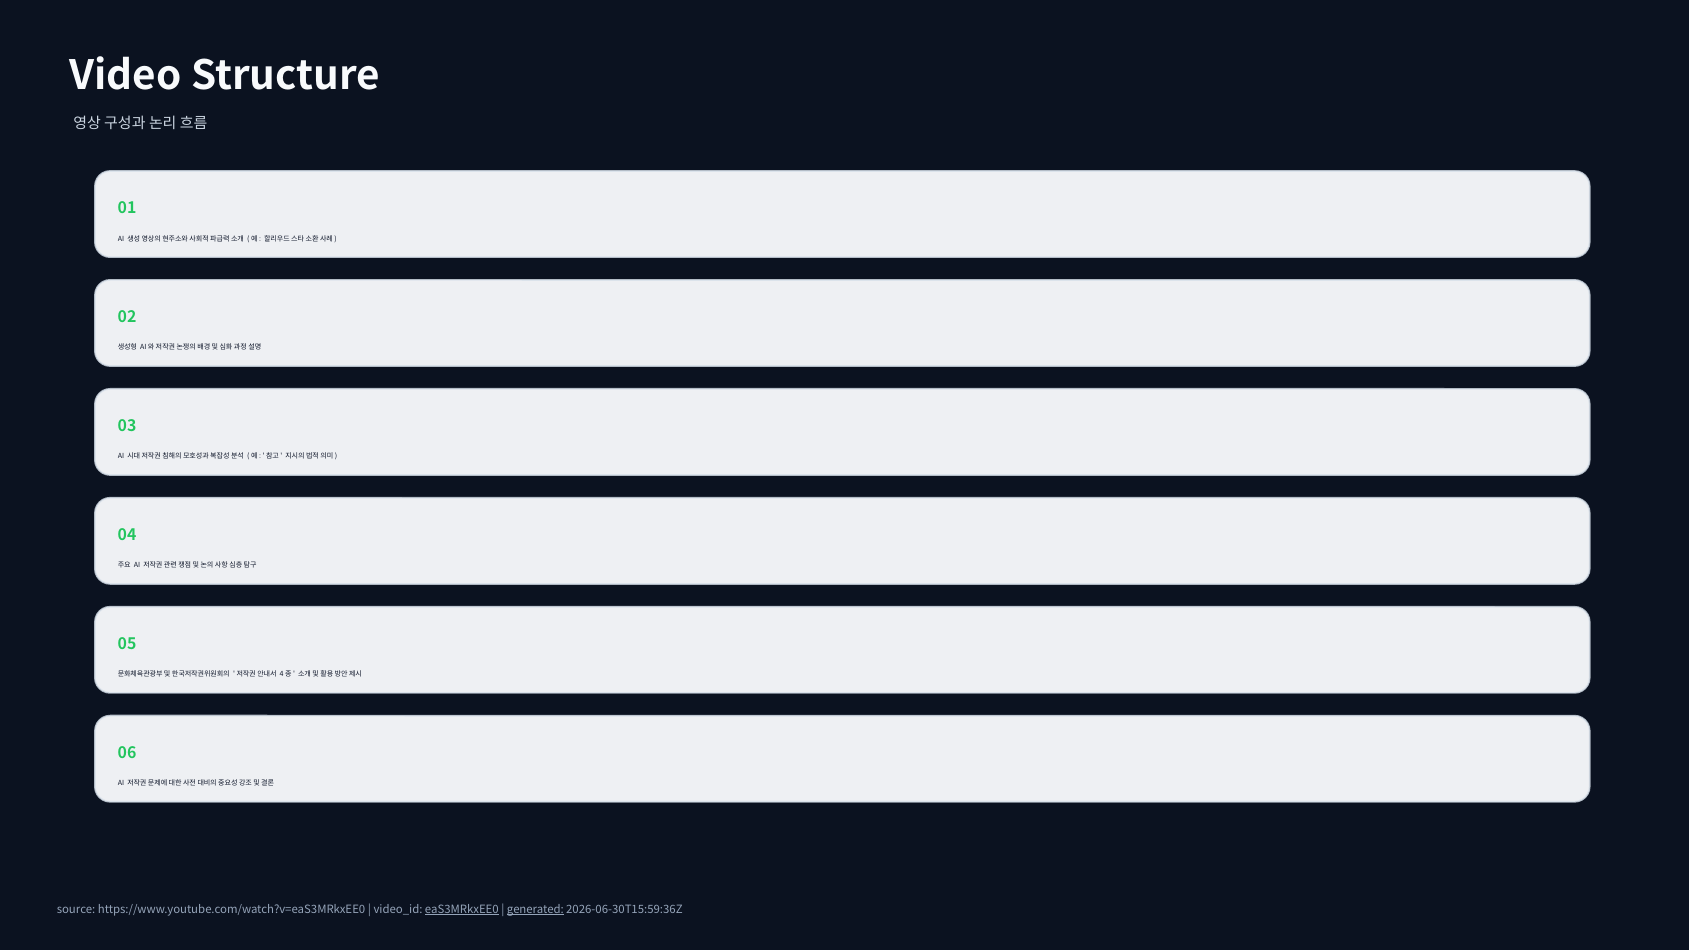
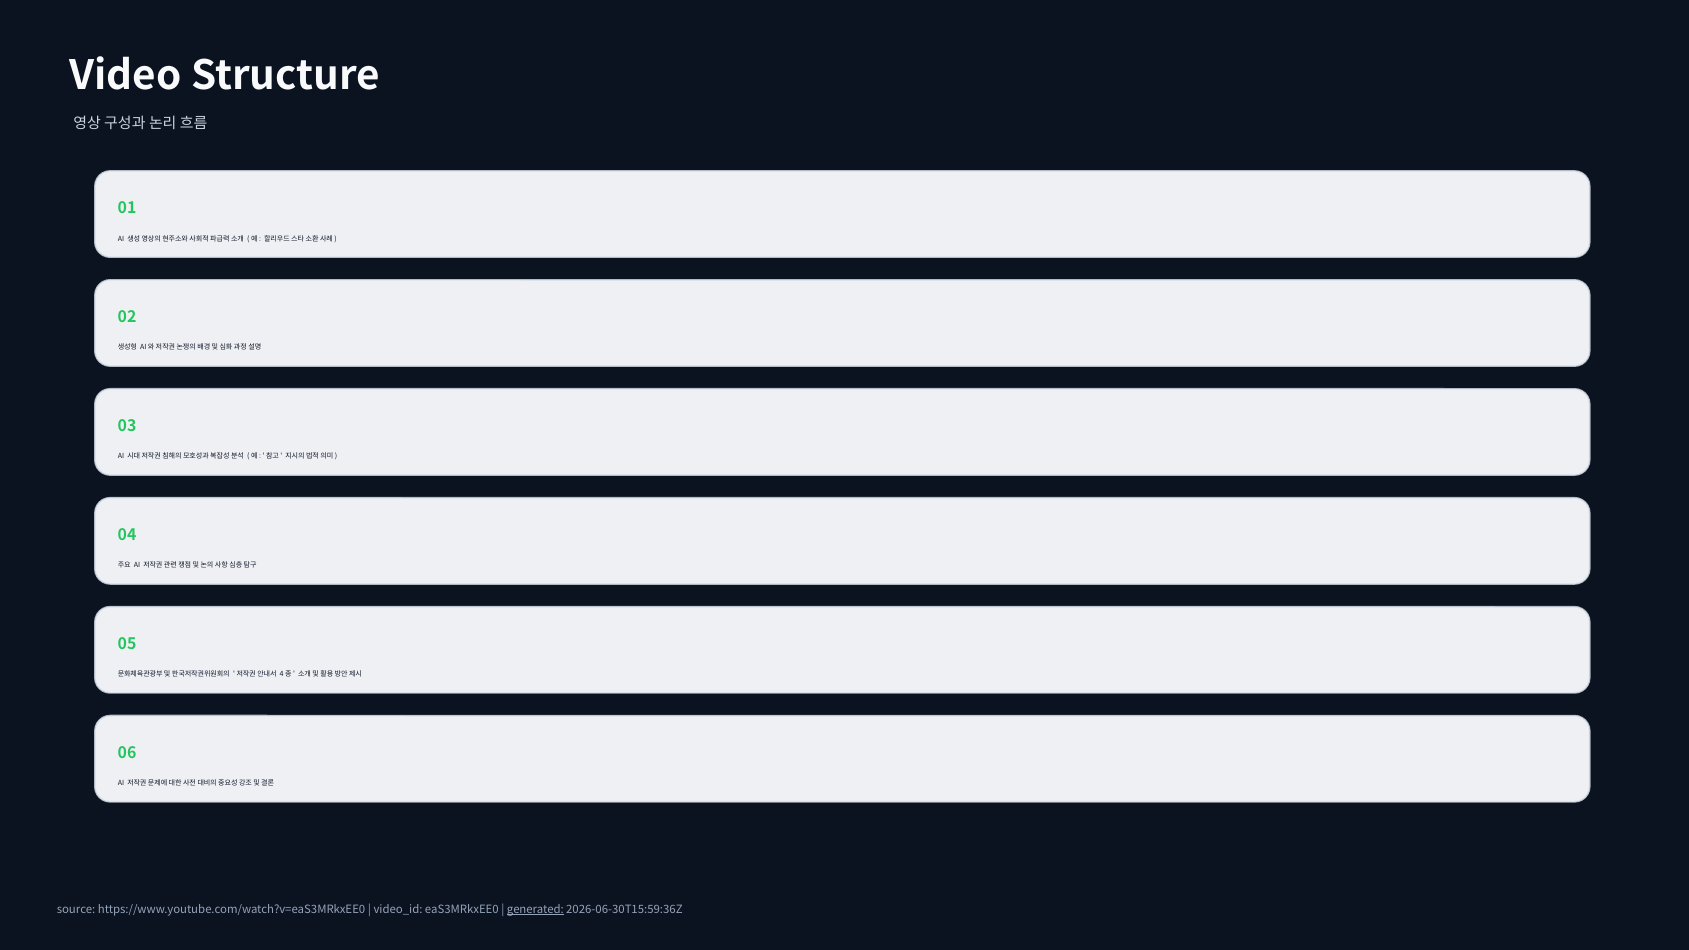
eaS3MRkxEE0 underline: present -> none (462, 910)
